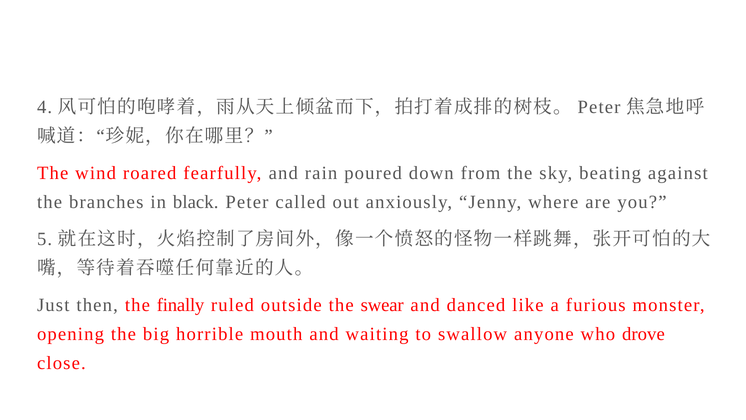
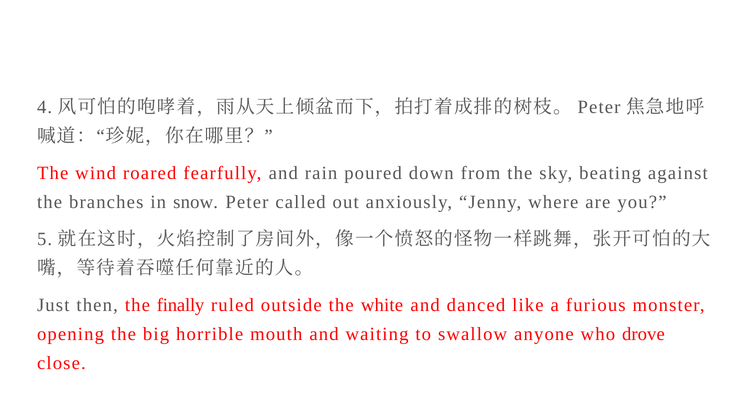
black: black -> snow (196, 202)
swear: swear -> white (382, 305)
